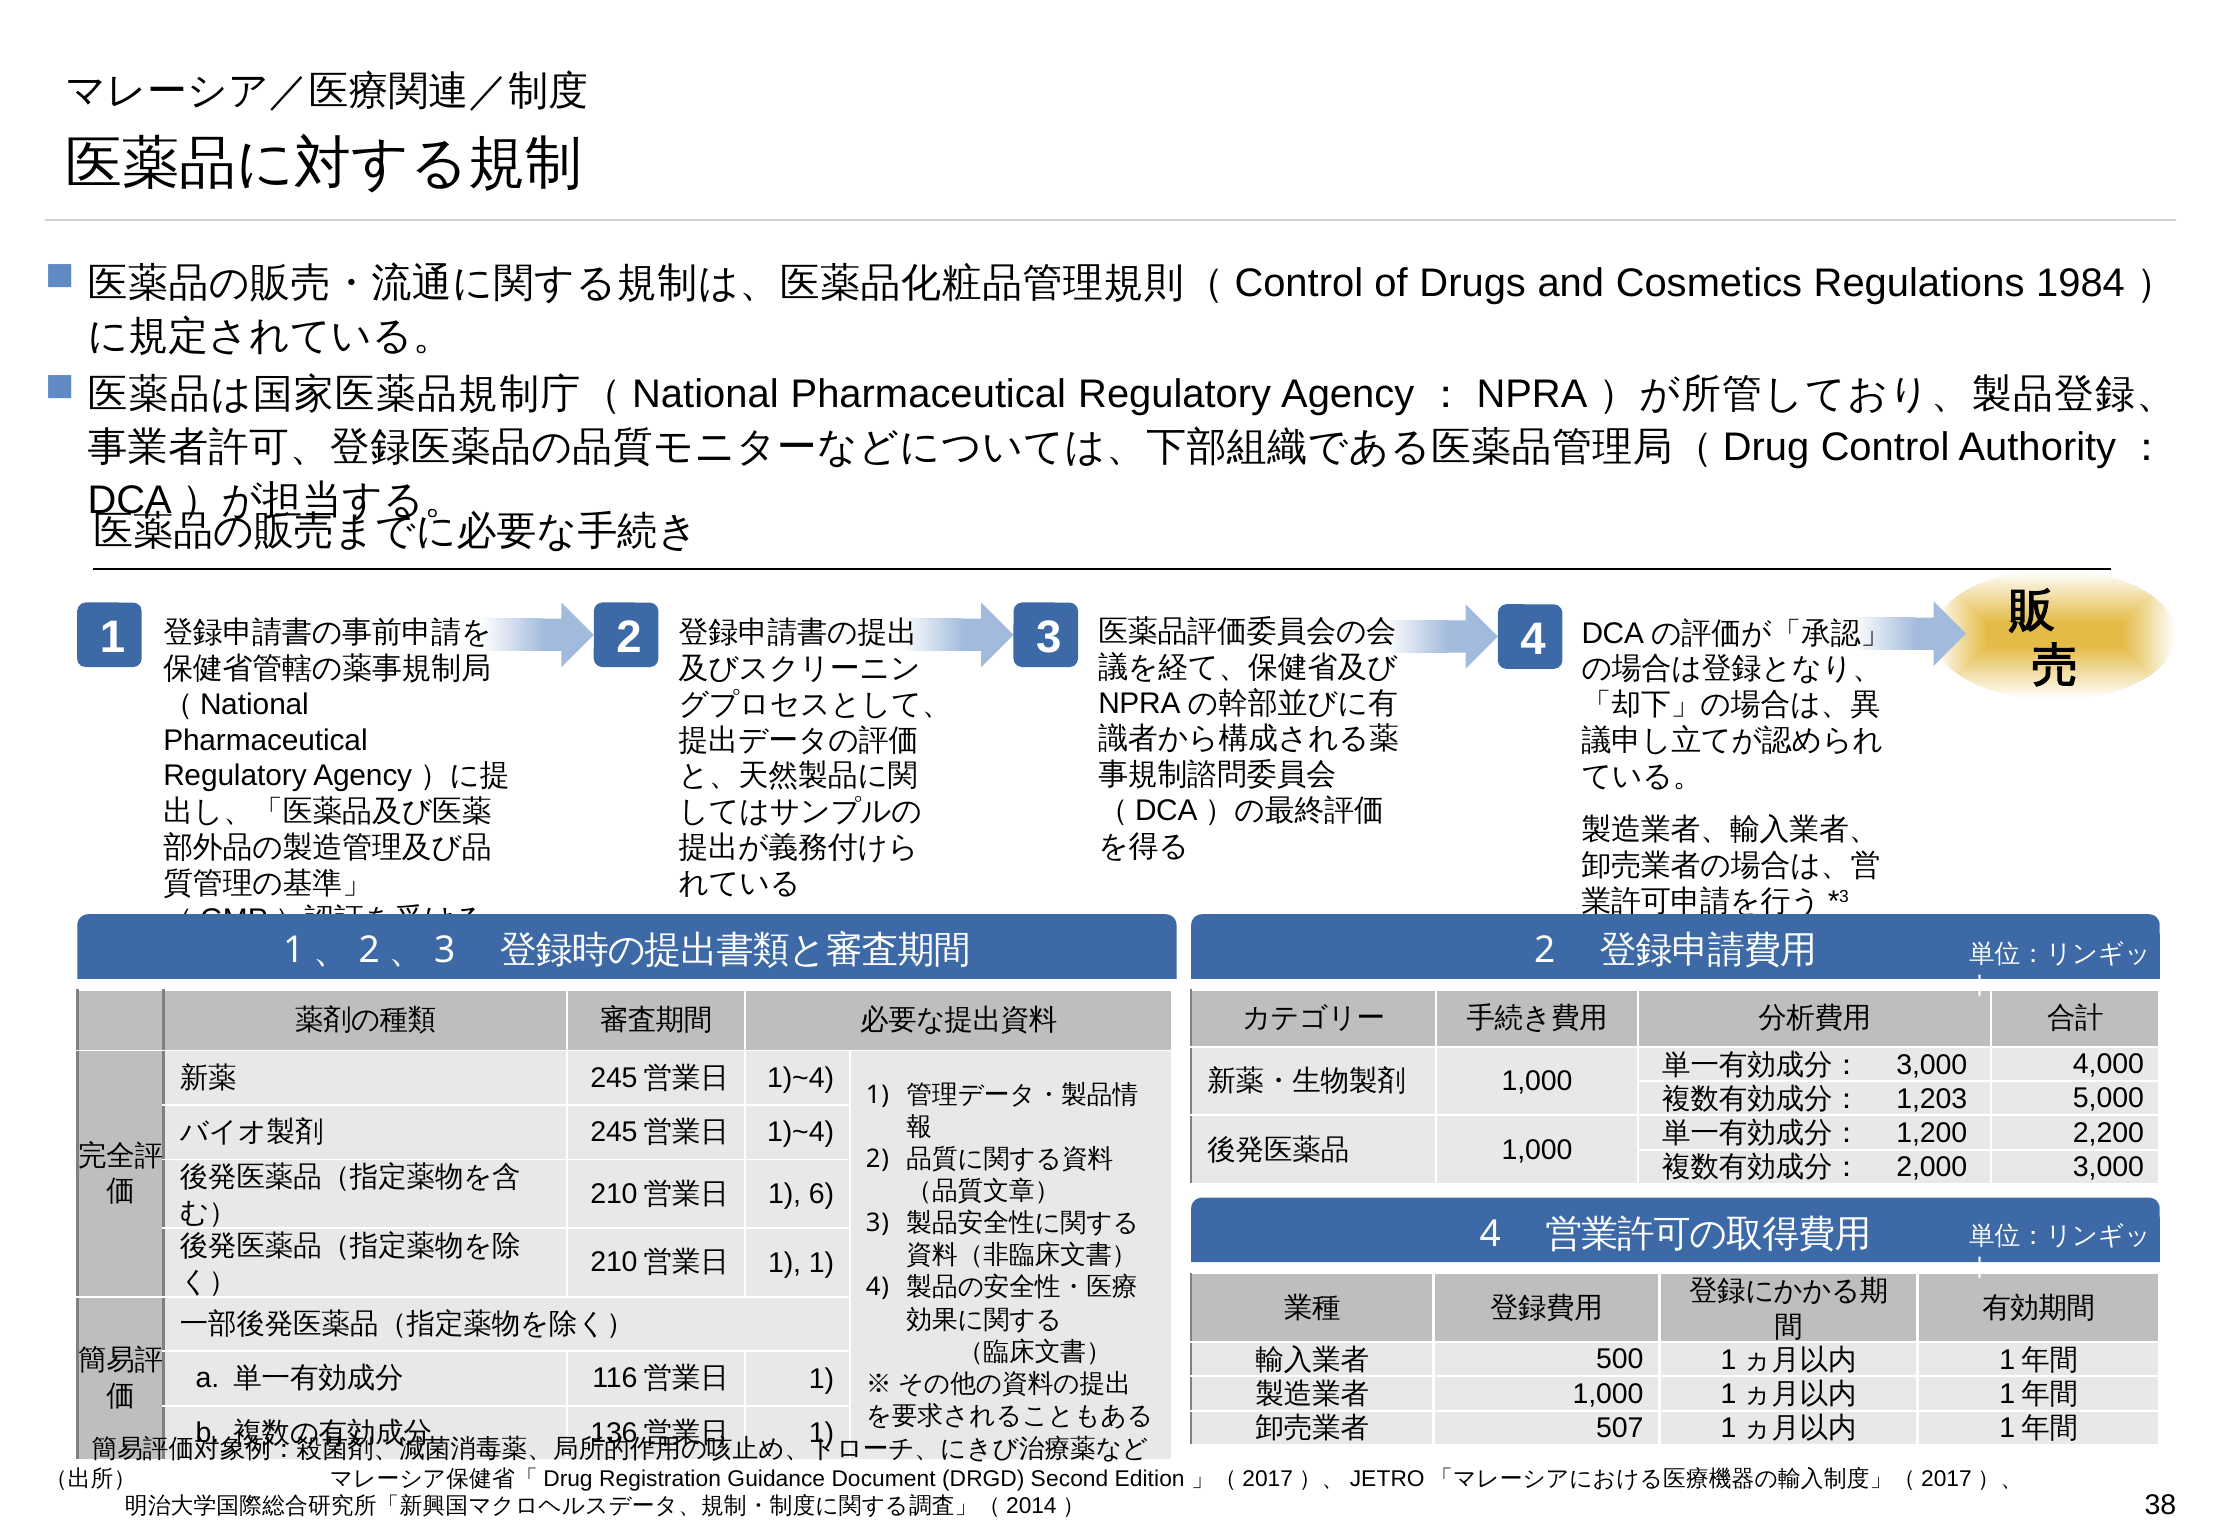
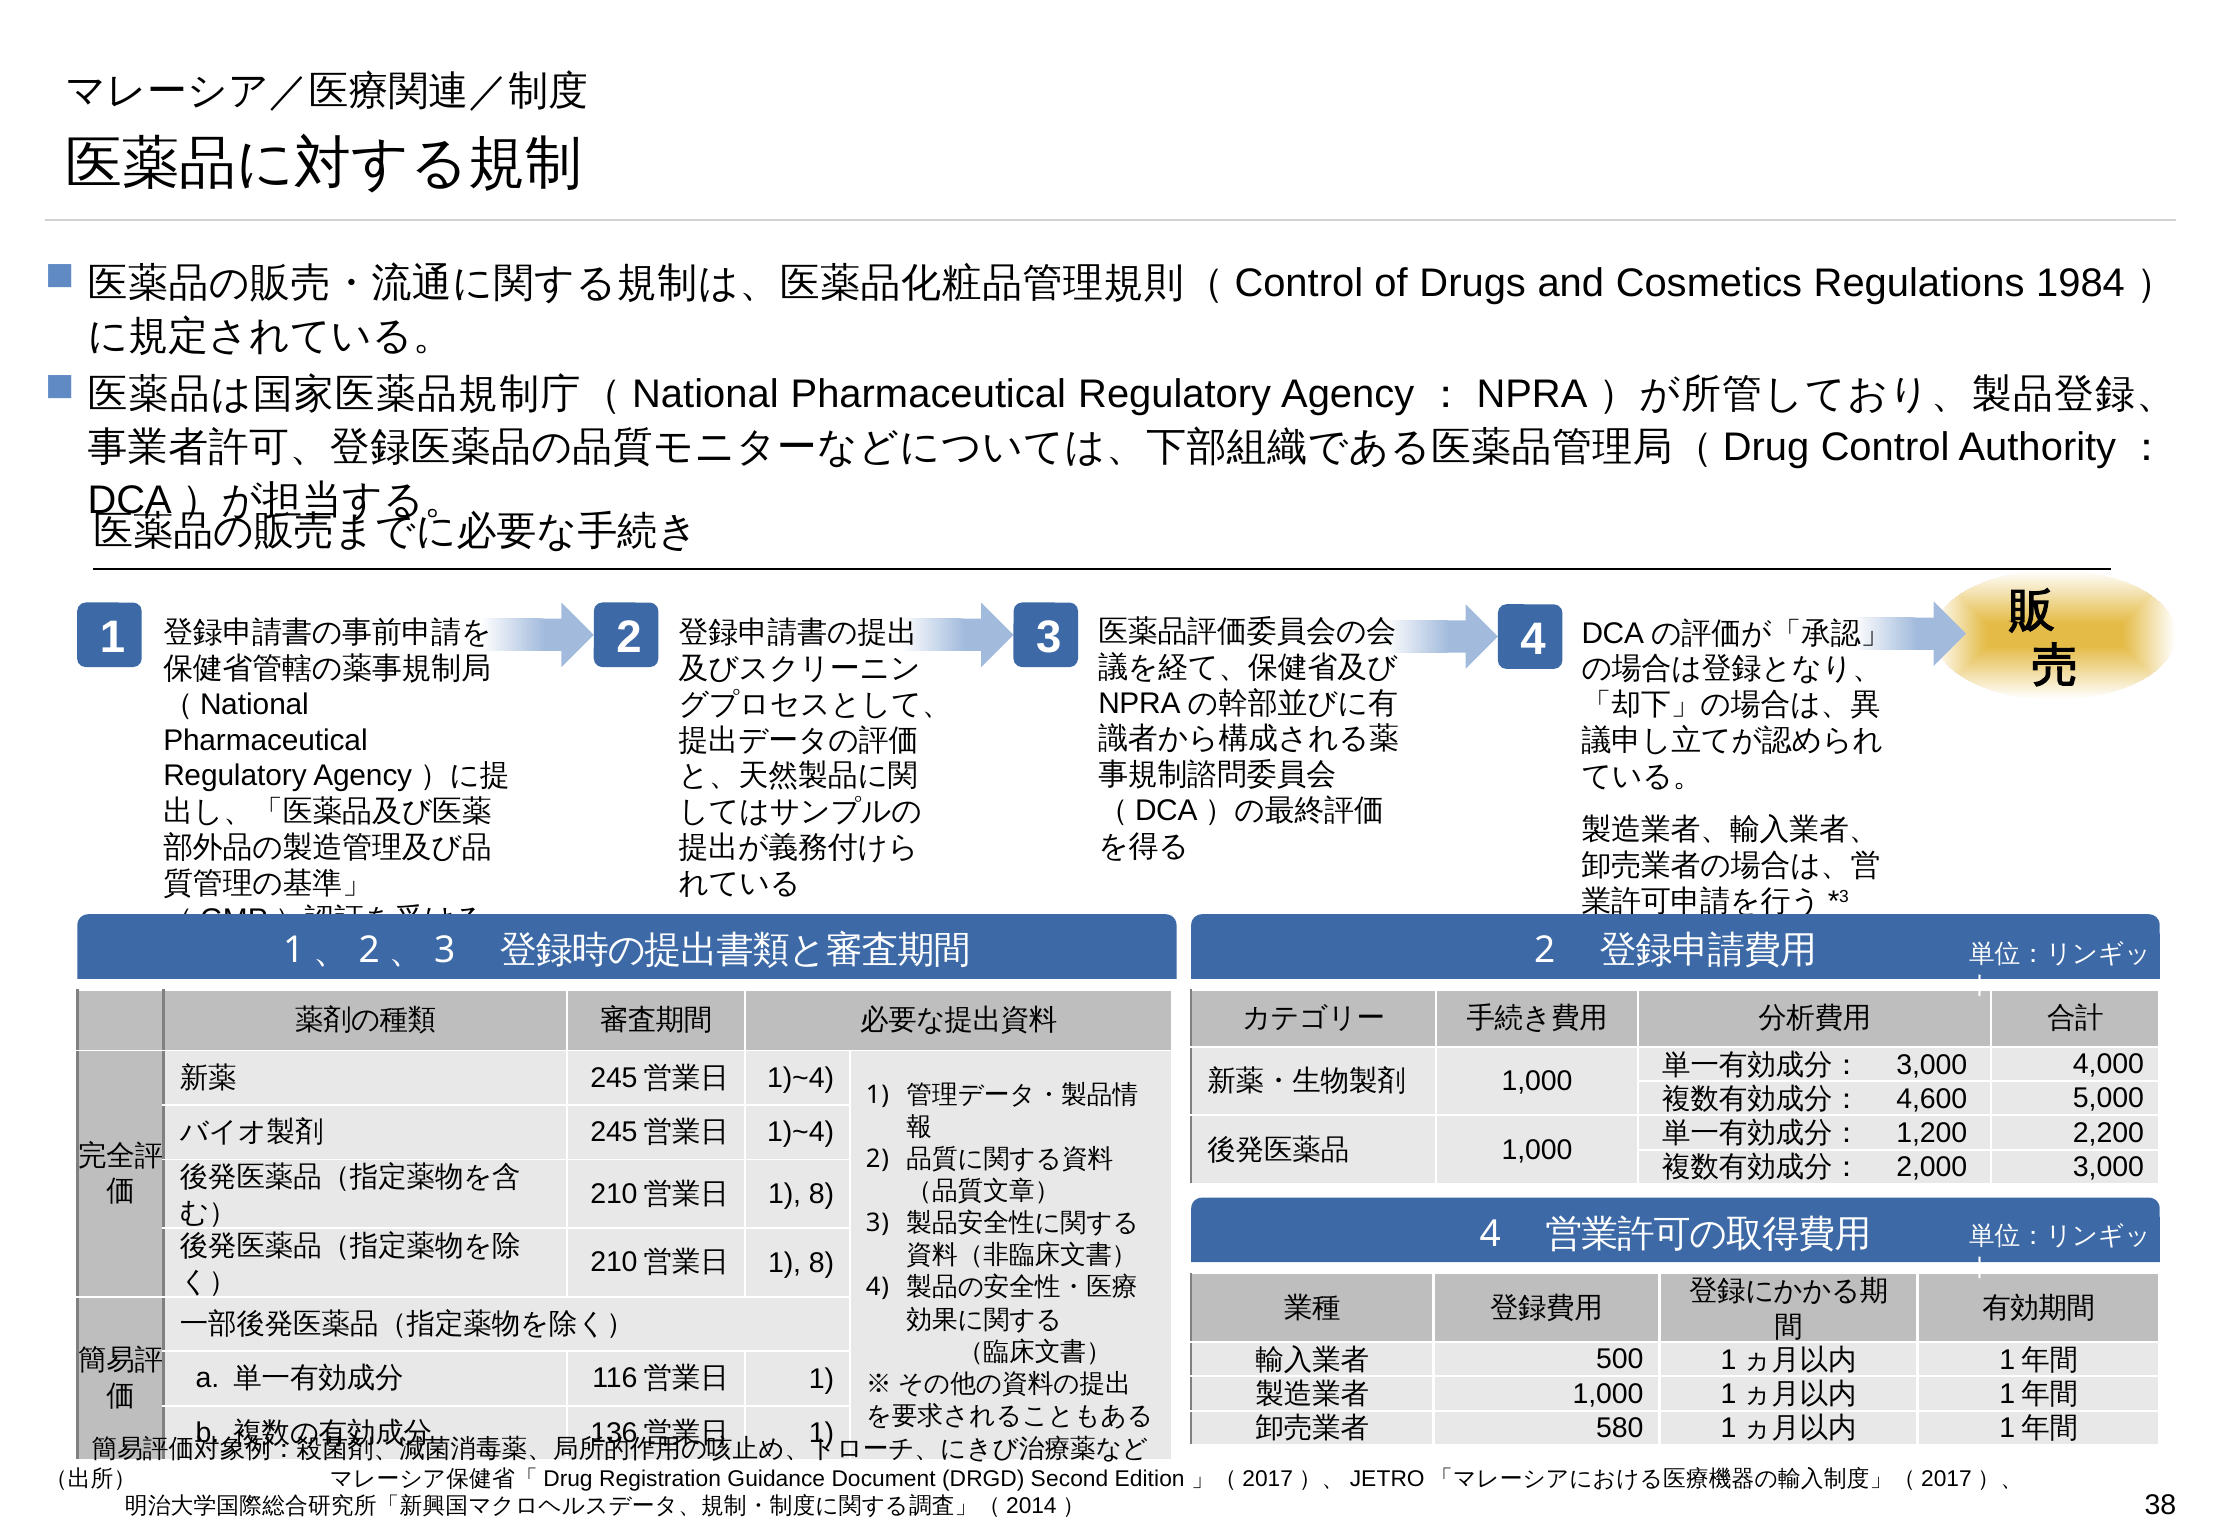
1,203: 1,203 -> 4,600 (1932, 1099)
6: 6 -> 8 (821, 1194)
1: 1 -> 8 (821, 1262)
507: 507 -> 580 (1620, 1428)
